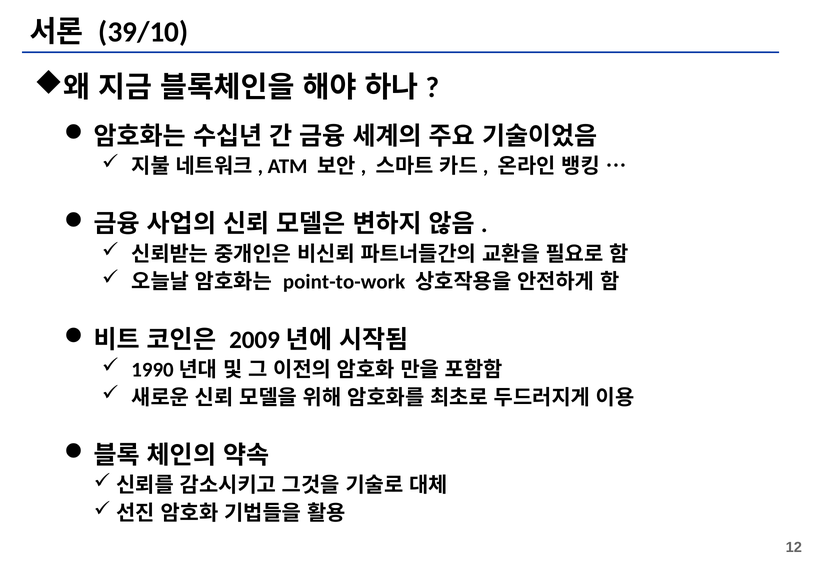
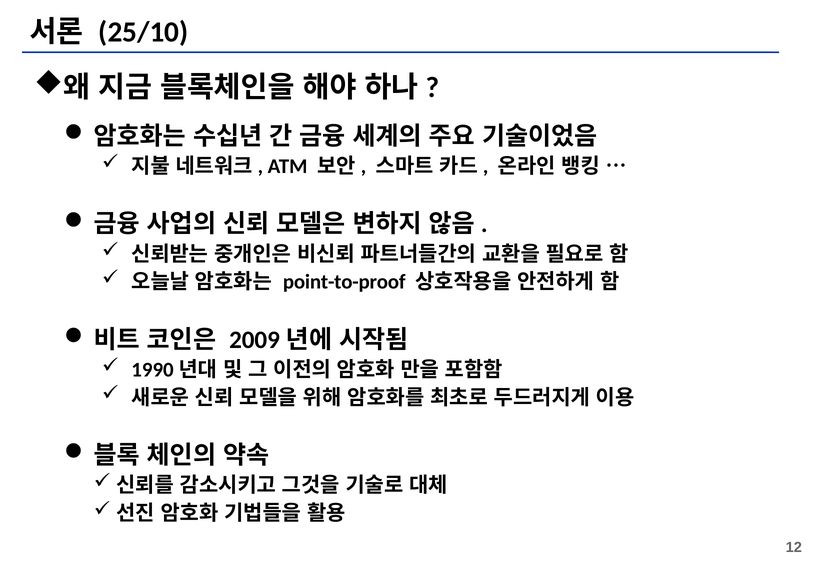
39/10: 39/10 -> 25/10 (143, 32)
point-to-work: point-to-work -> point-to-proof (344, 282)
